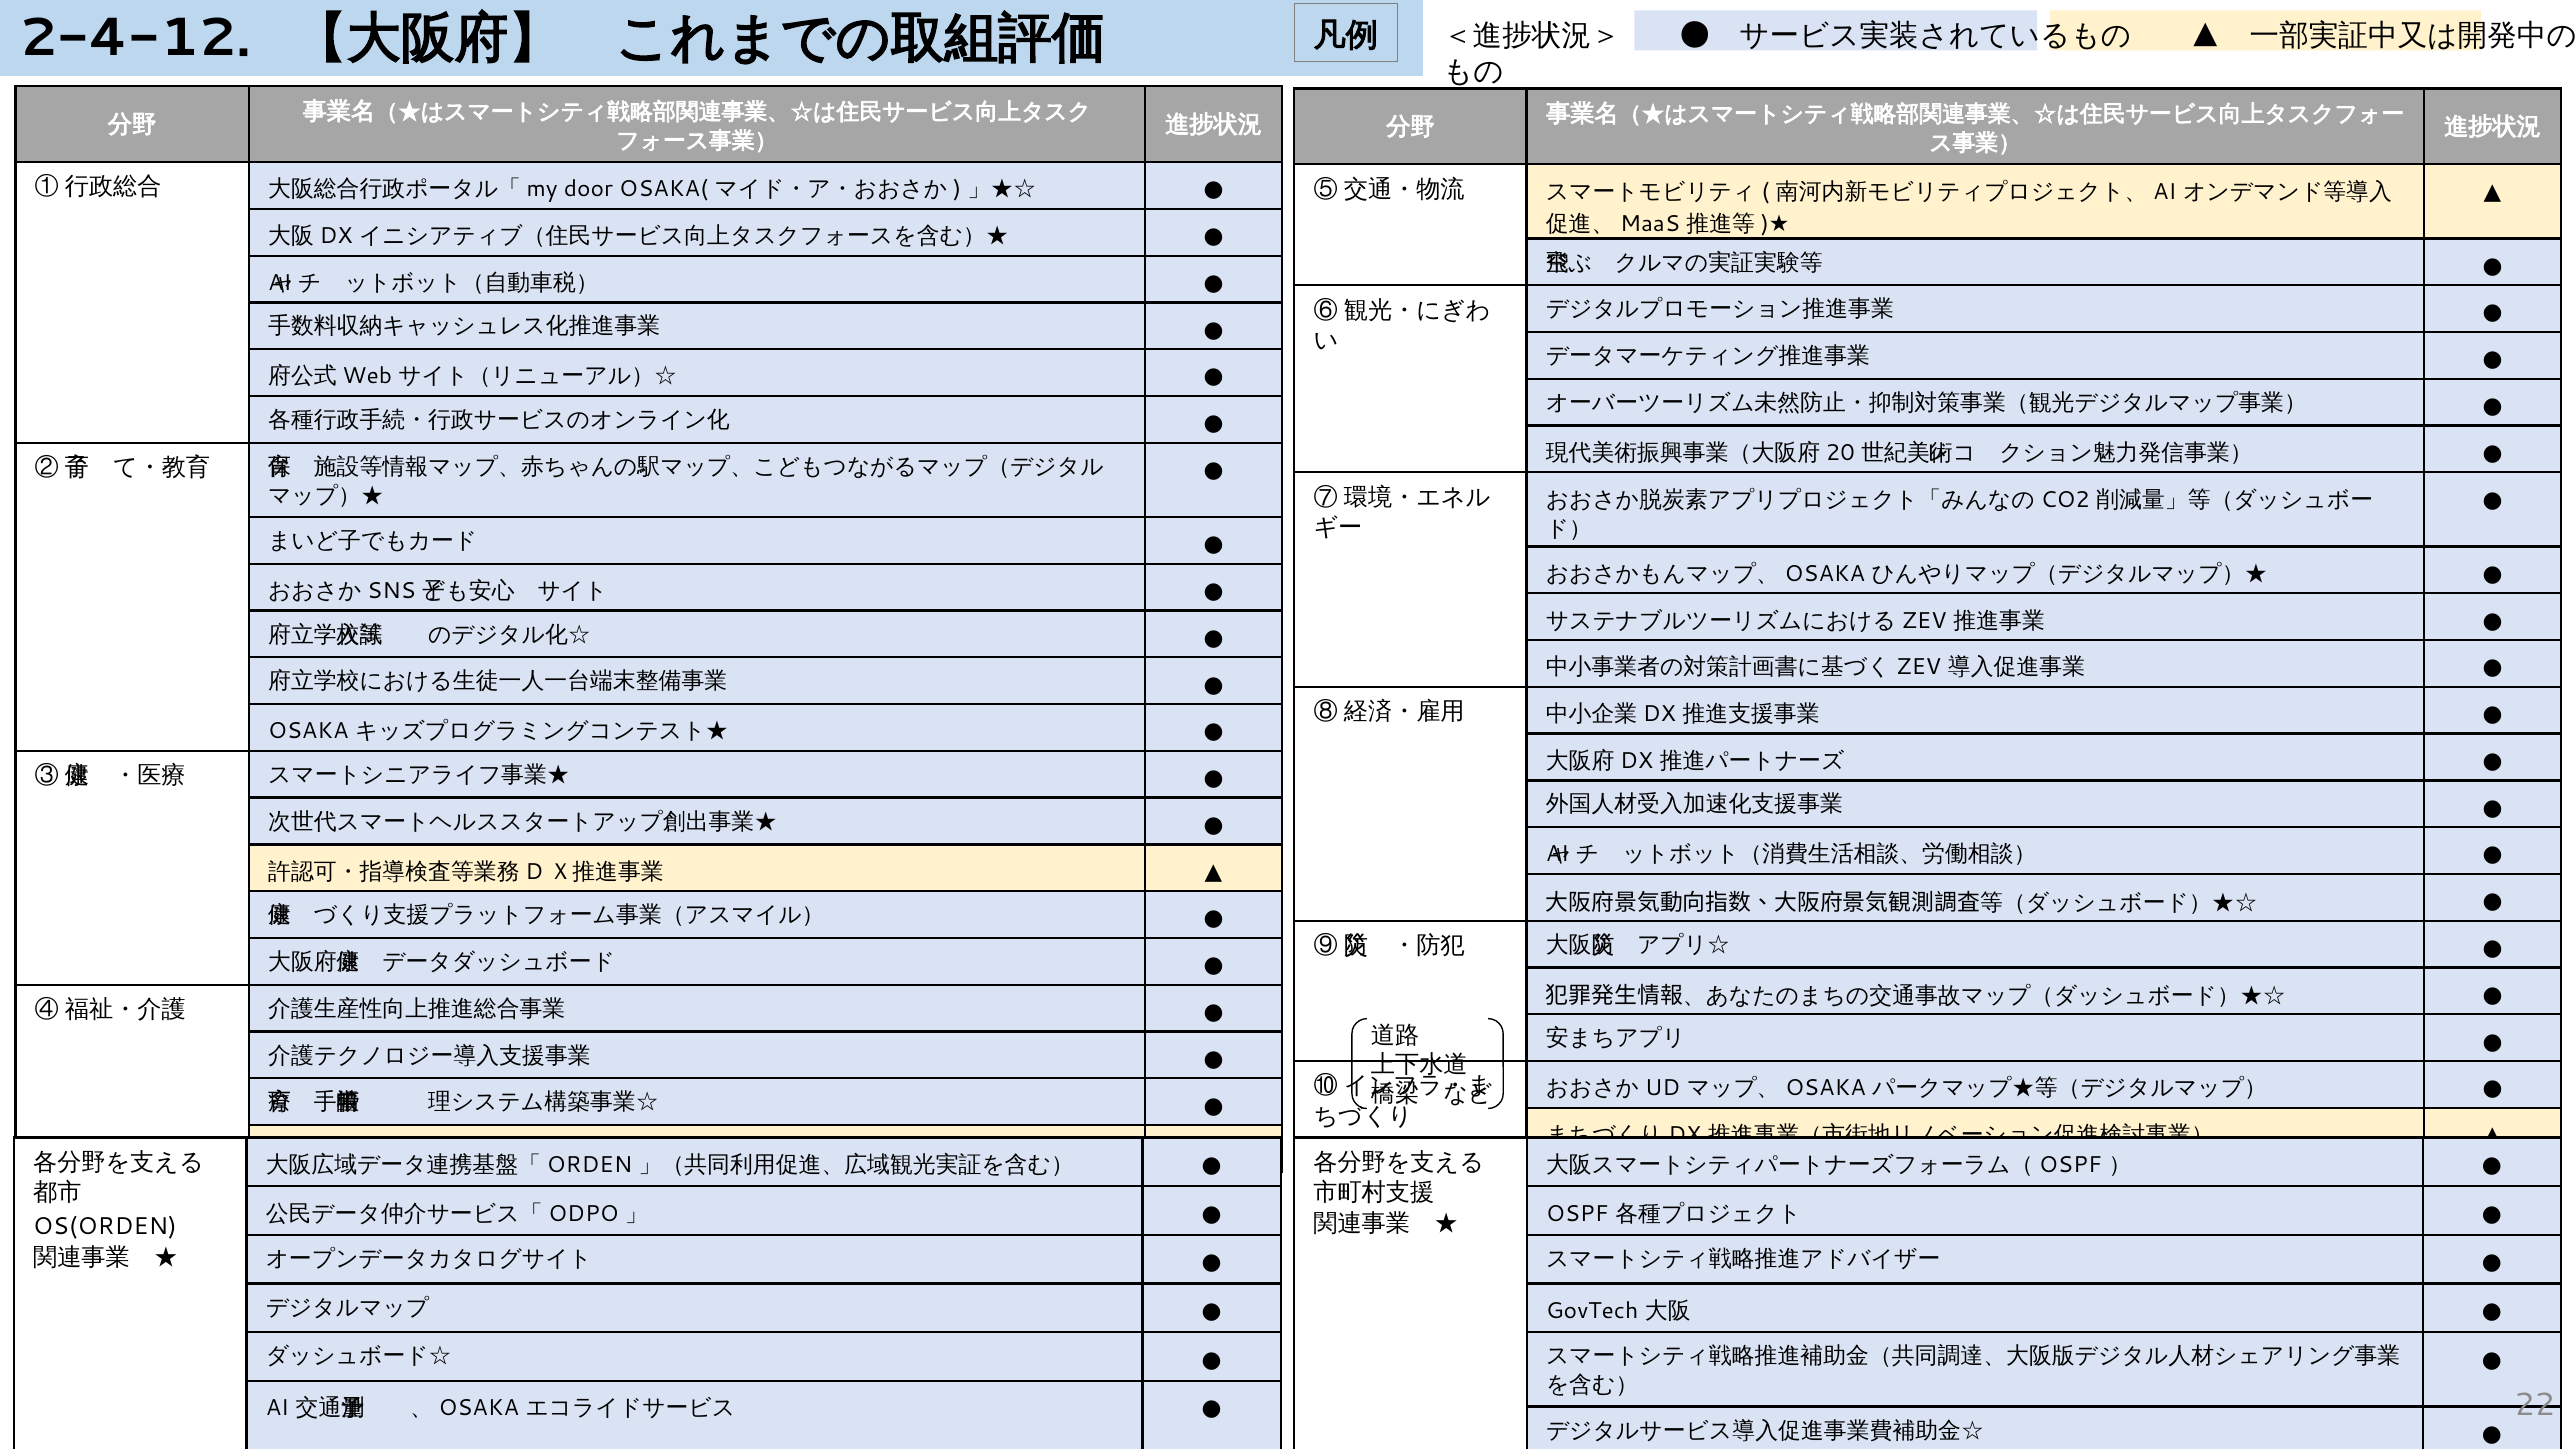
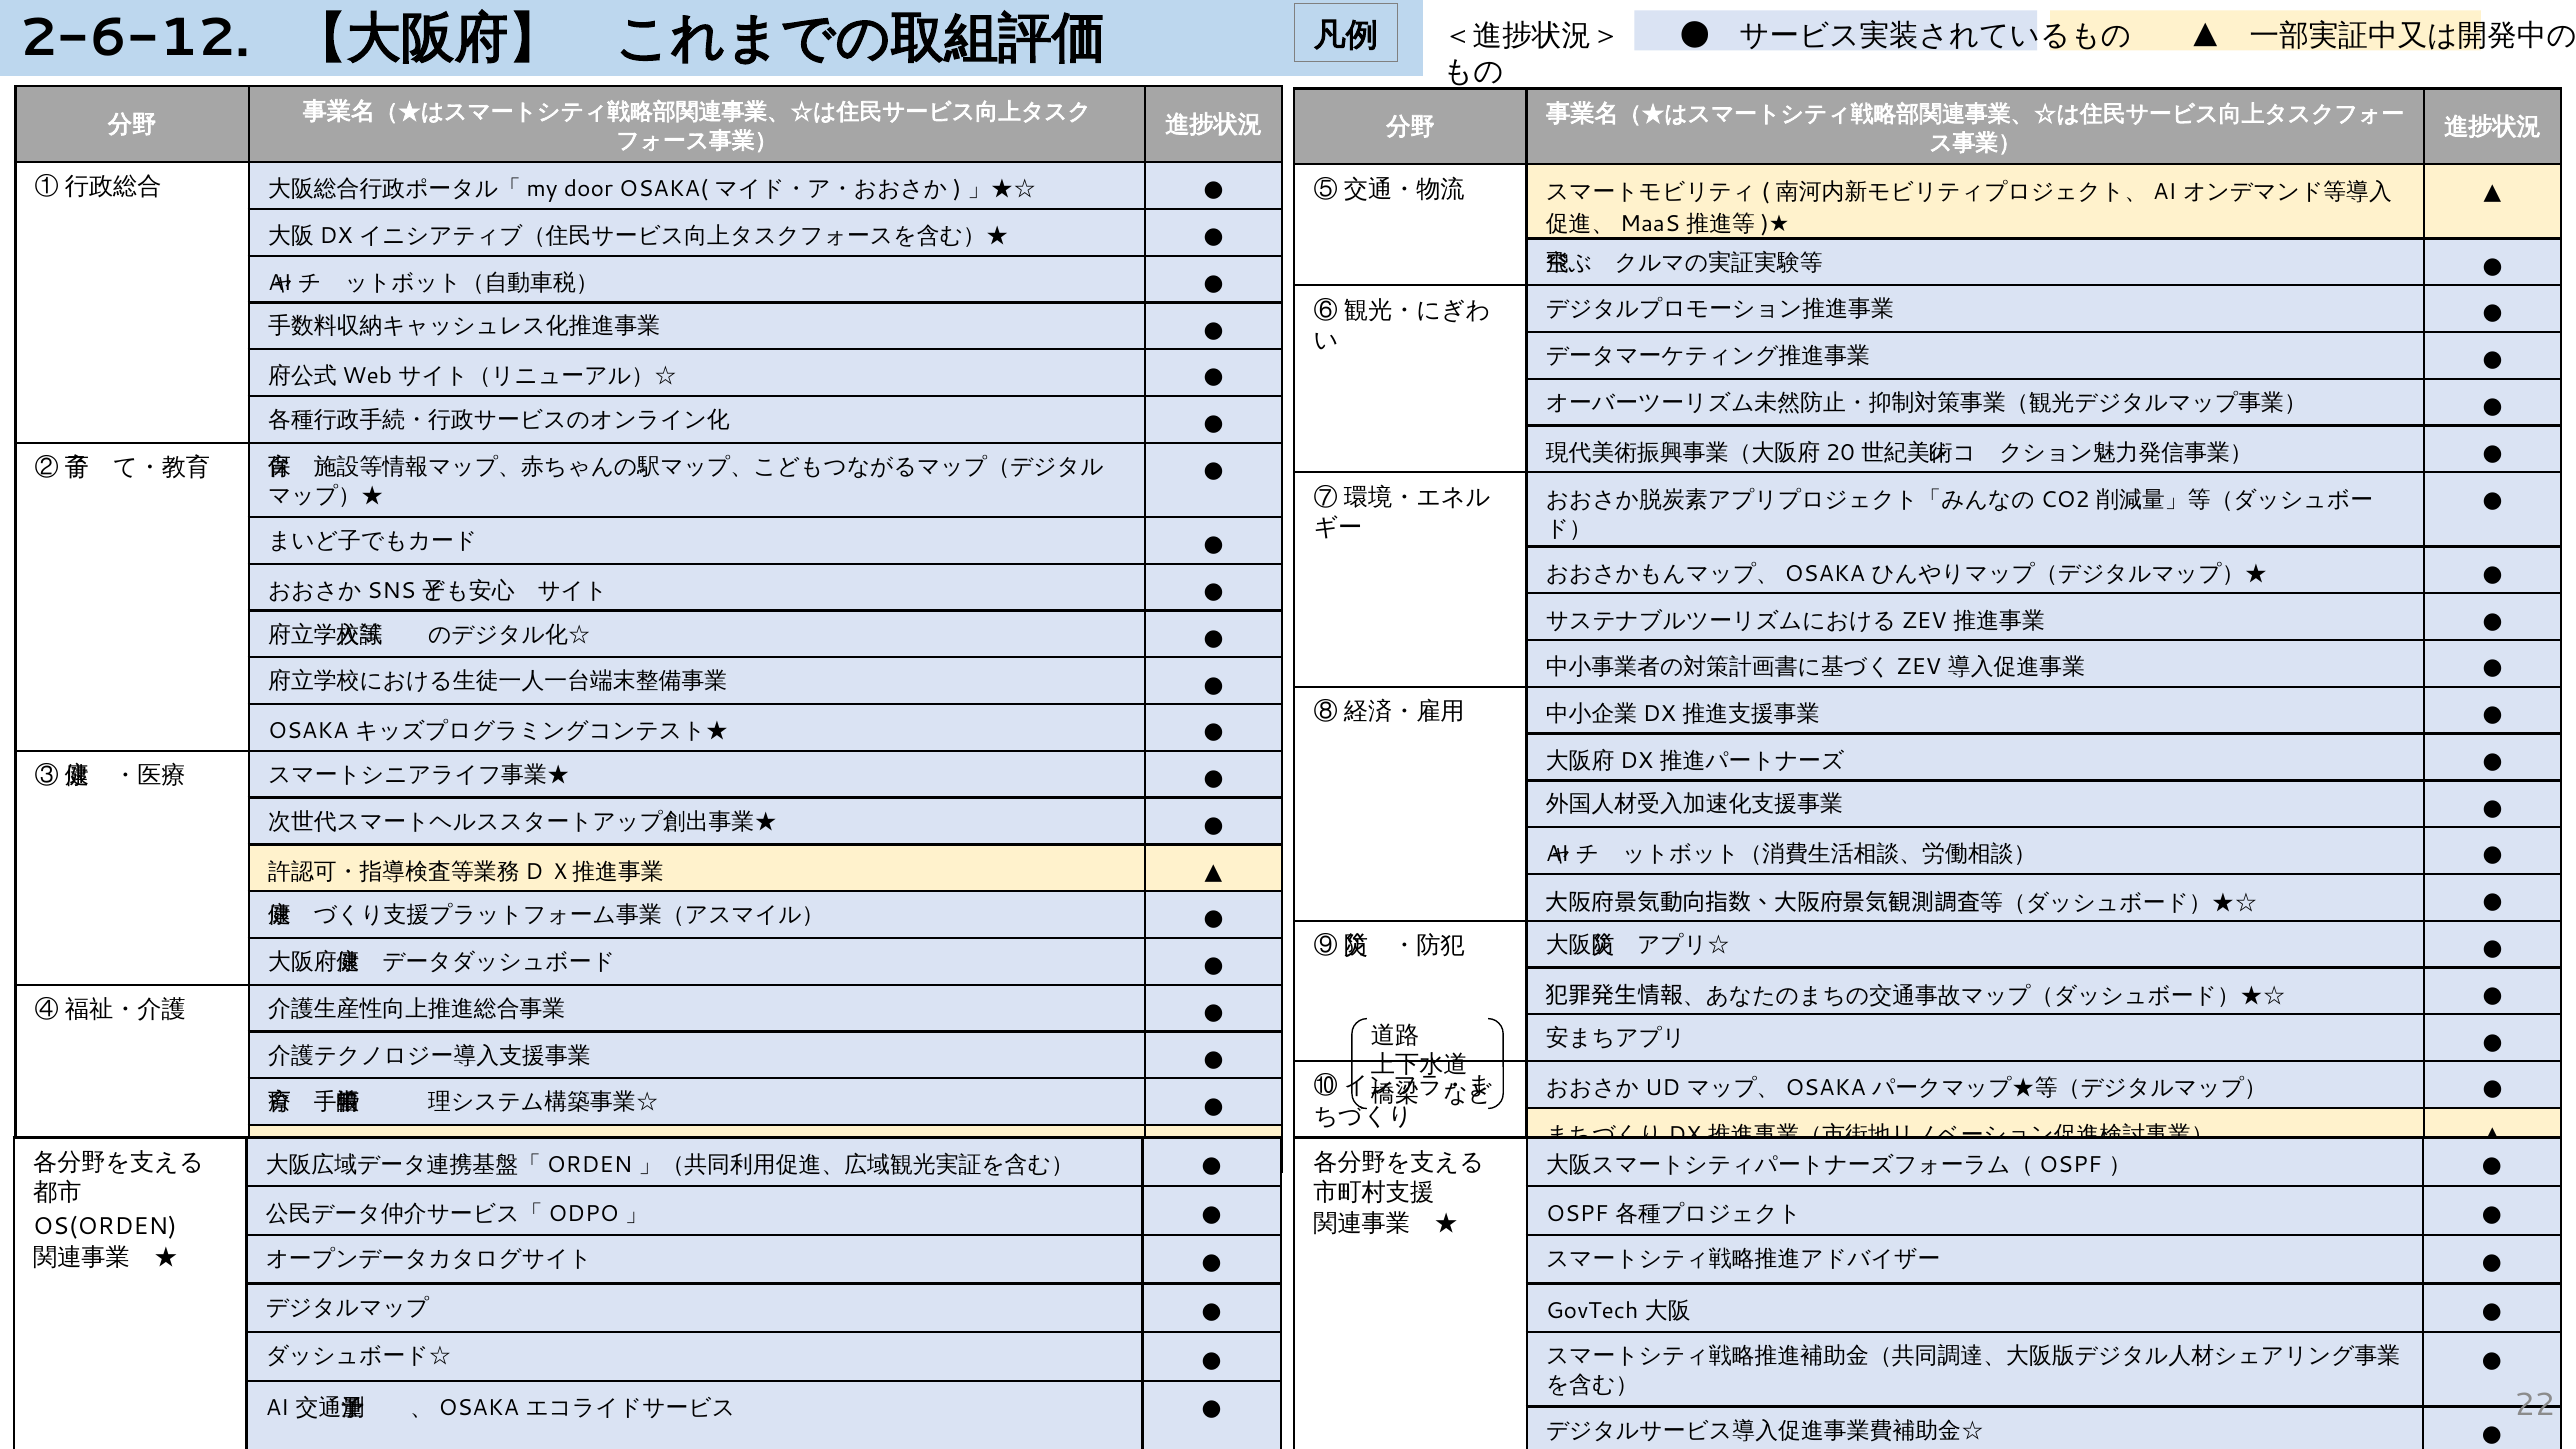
2-4-12: 2-4-12 -> 2-6-12 (135, 38)
